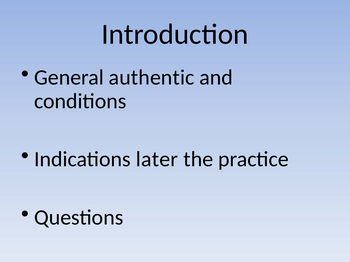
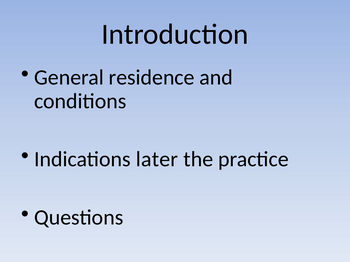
authentic: authentic -> residence (152, 78)
